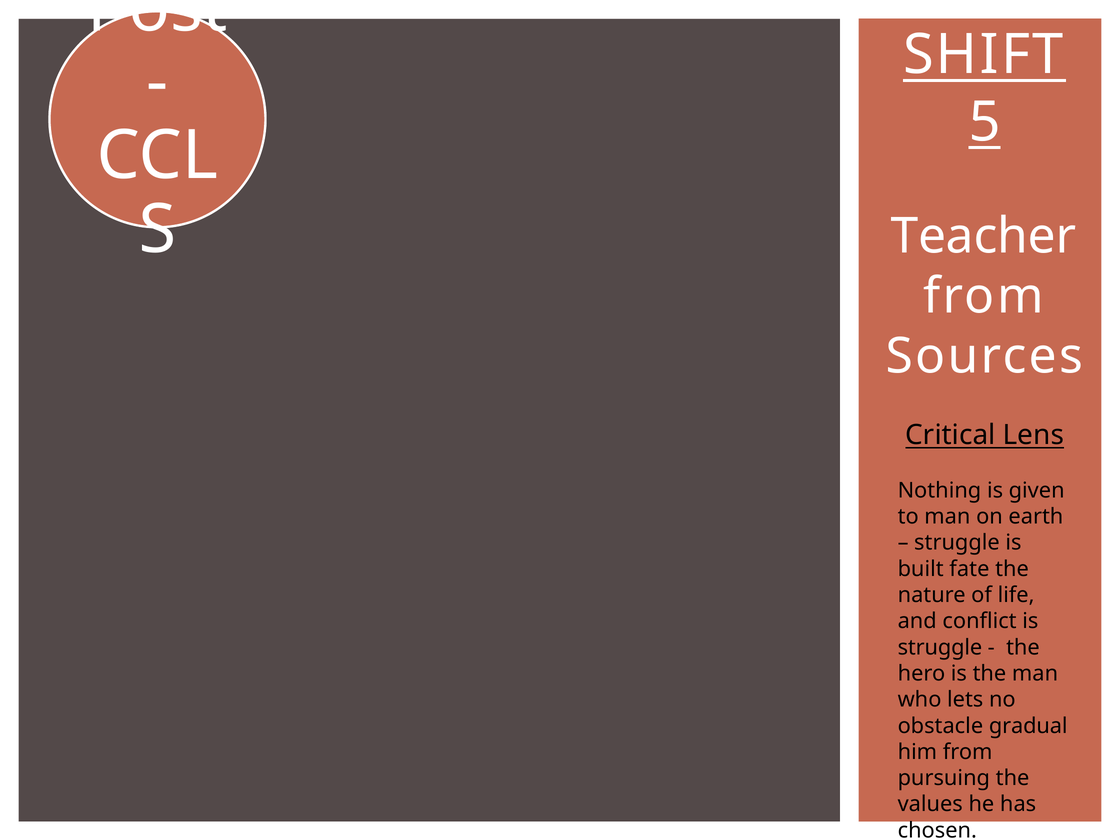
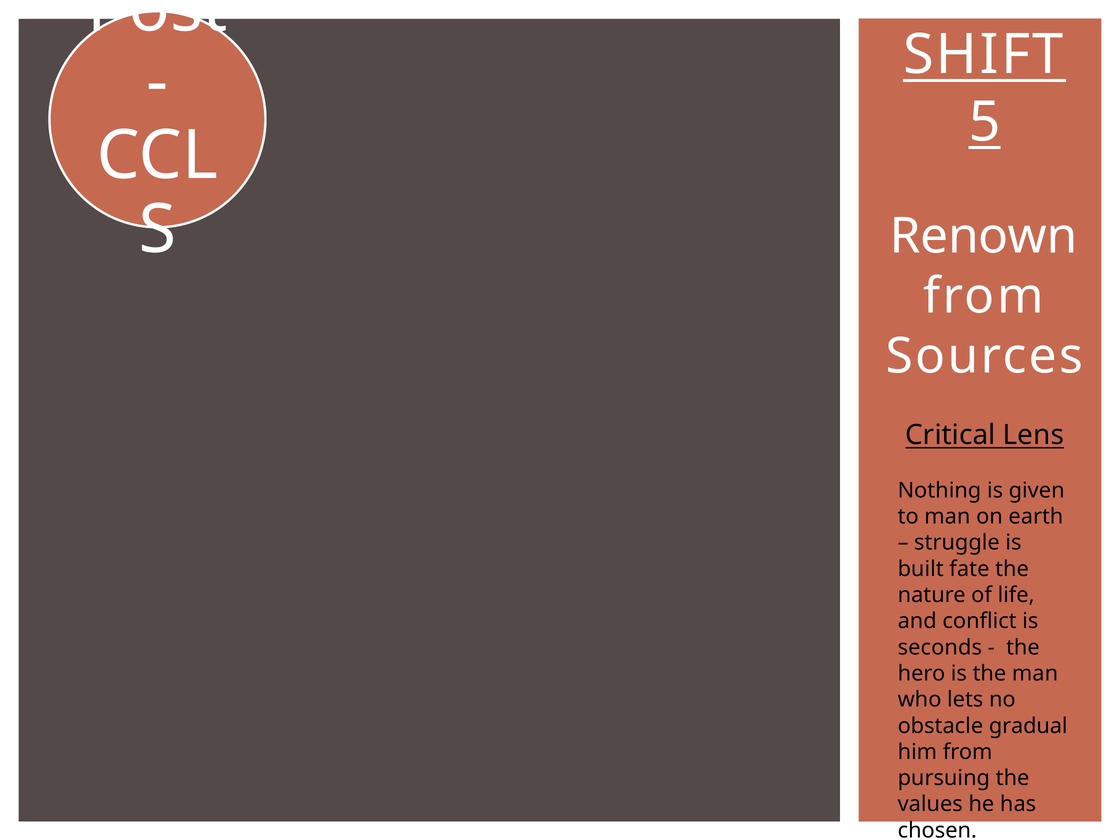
Teacher: Teacher -> Renown (984, 236)
struggle: struggle -> seconds (940, 647)
